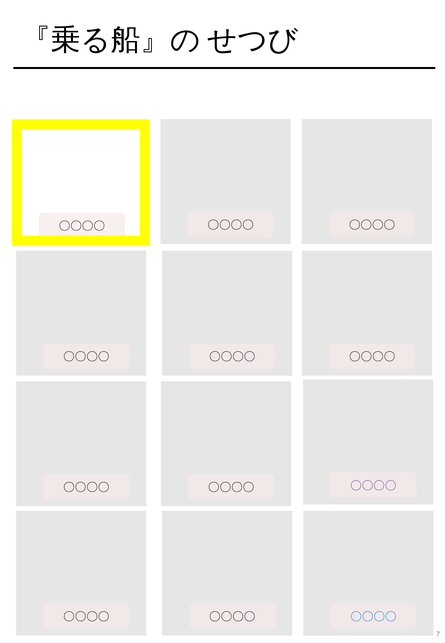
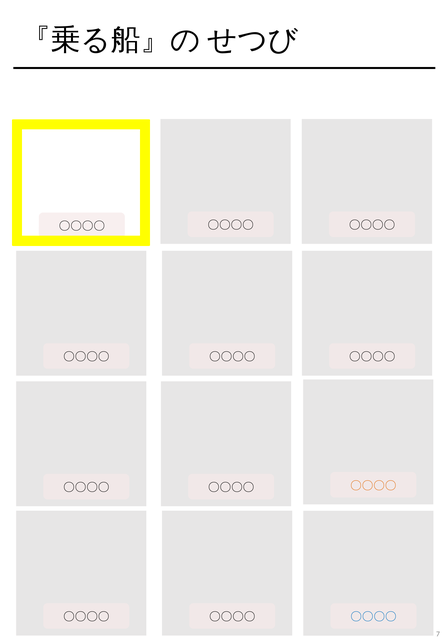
〇〇〇〇 colour: purple -> orange (373, 485)
